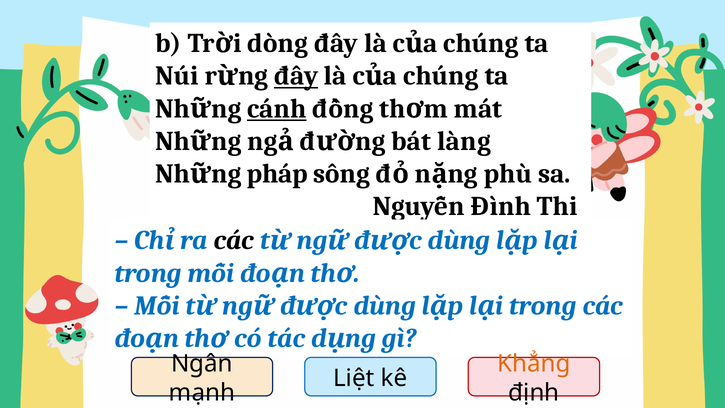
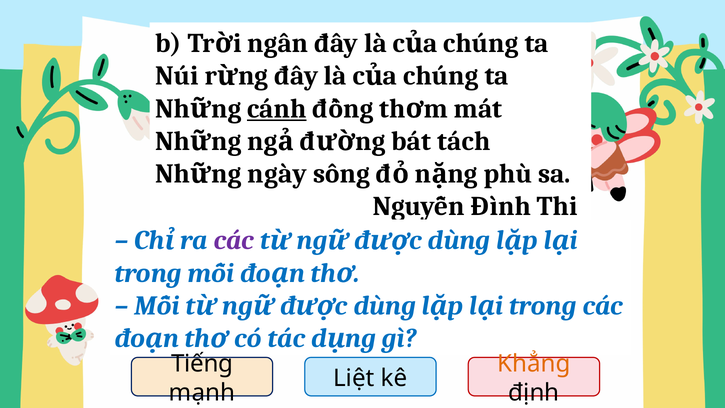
dòng: dòng -> ngân (278, 43)
đây underline: present -> none (296, 76)
làng: làng -> tách (464, 141)
pháp: pháp -> ngày (277, 174)
các colour: black -> purple (234, 240)
Ngân: Ngân -> Tiếng (202, 364)
